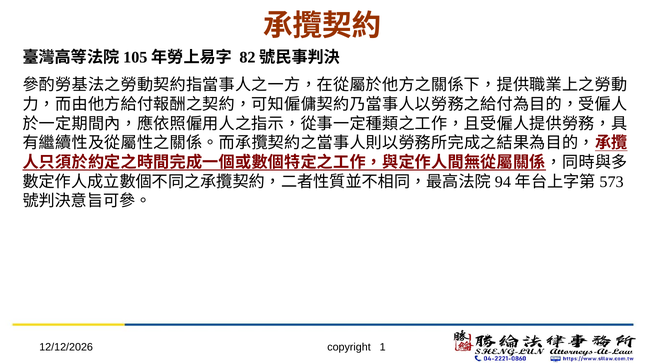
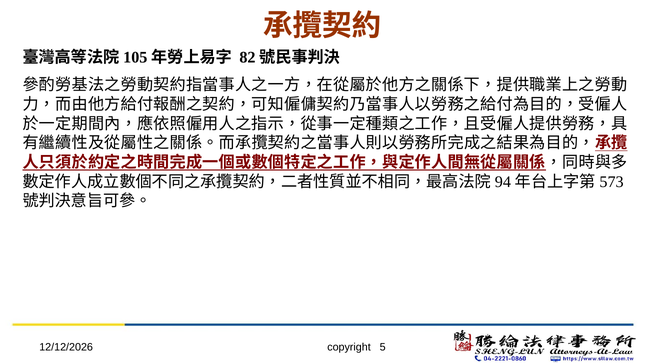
1: 1 -> 5 (383, 347)
